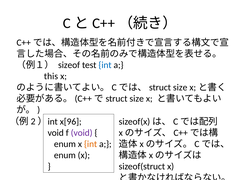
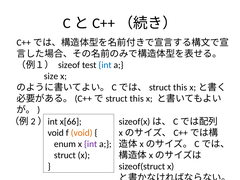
this: this -> size (51, 76)
size: size -> this (180, 87)
size: size -> this (137, 99)
x[96: x[96 -> x[66 (71, 122)
void colour: purple -> orange (82, 133)
int colour: orange -> purple (91, 144)
enum: enum -> struct (65, 155)
